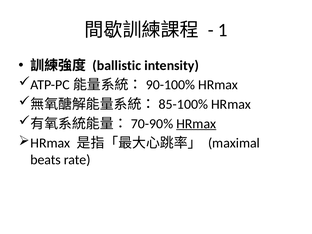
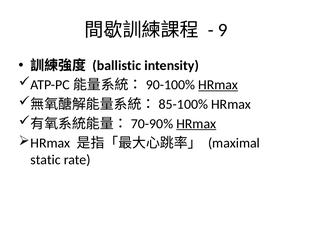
1: 1 -> 9 (223, 30)
HRmax underline: none -> present (218, 85)
beats: beats -> static (46, 160)
